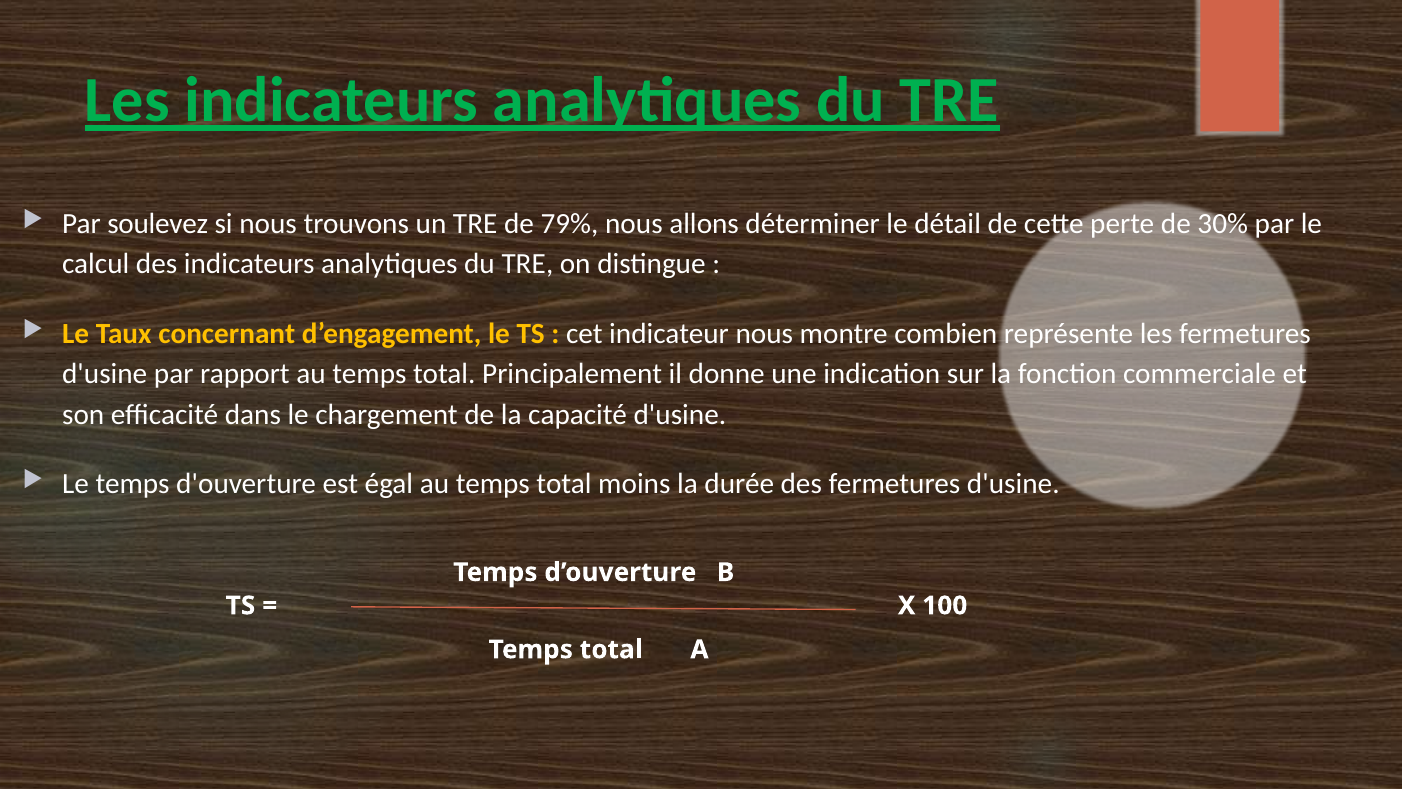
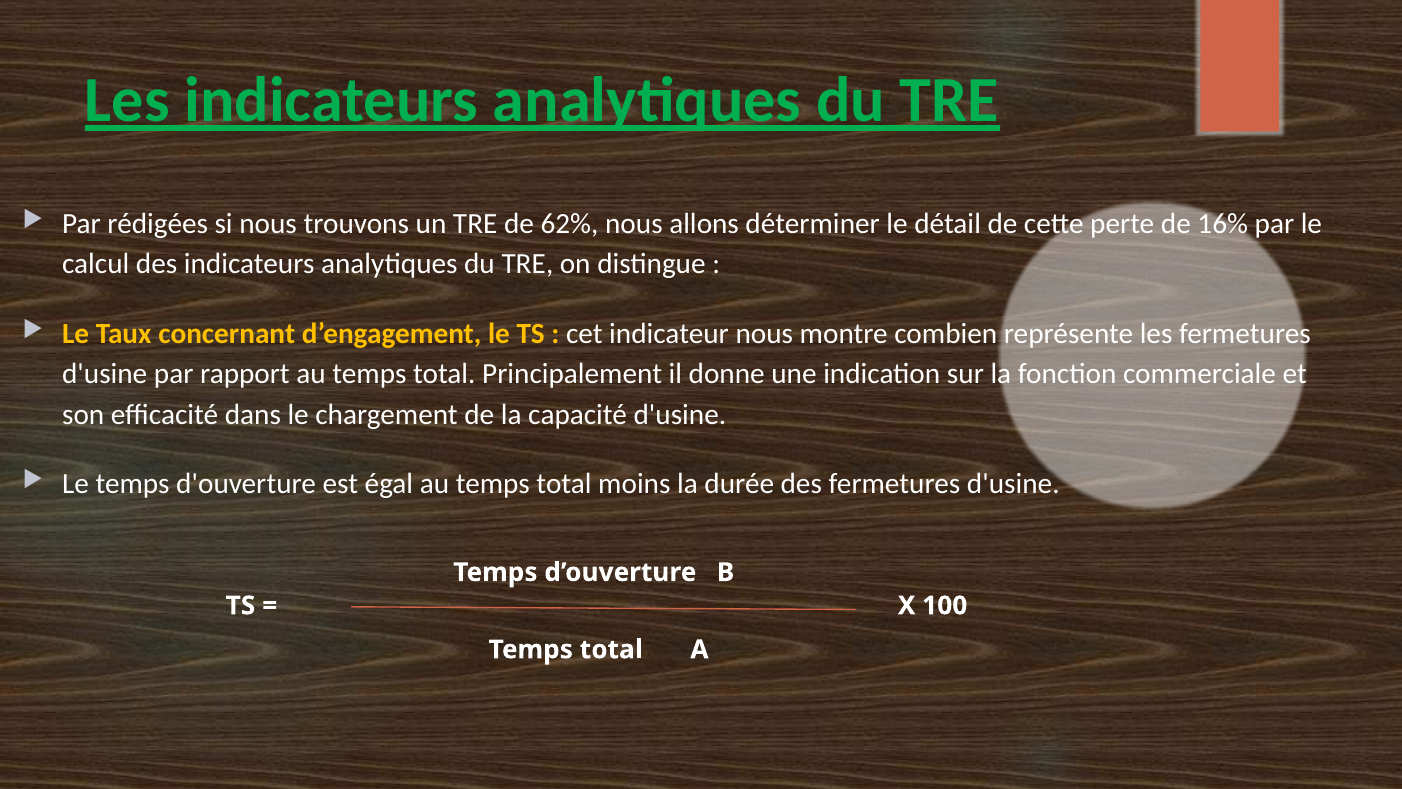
soulevez: soulevez -> rédigées (158, 224)
79%: 79% -> 62% (569, 224)
30%: 30% -> 16% (1223, 224)
